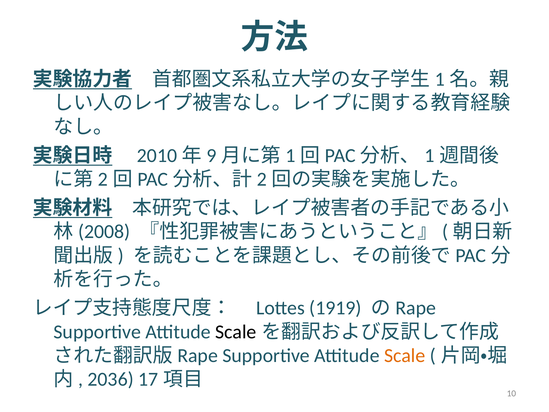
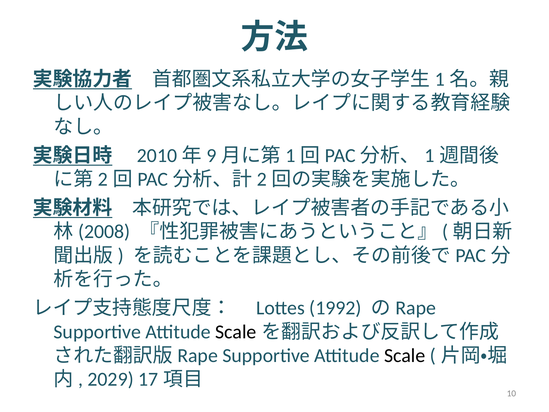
1919: 1919 -> 1992 (335, 308)
Scale colour: orange -> black (405, 355)
2036: 2036 -> 2029 (111, 379)
